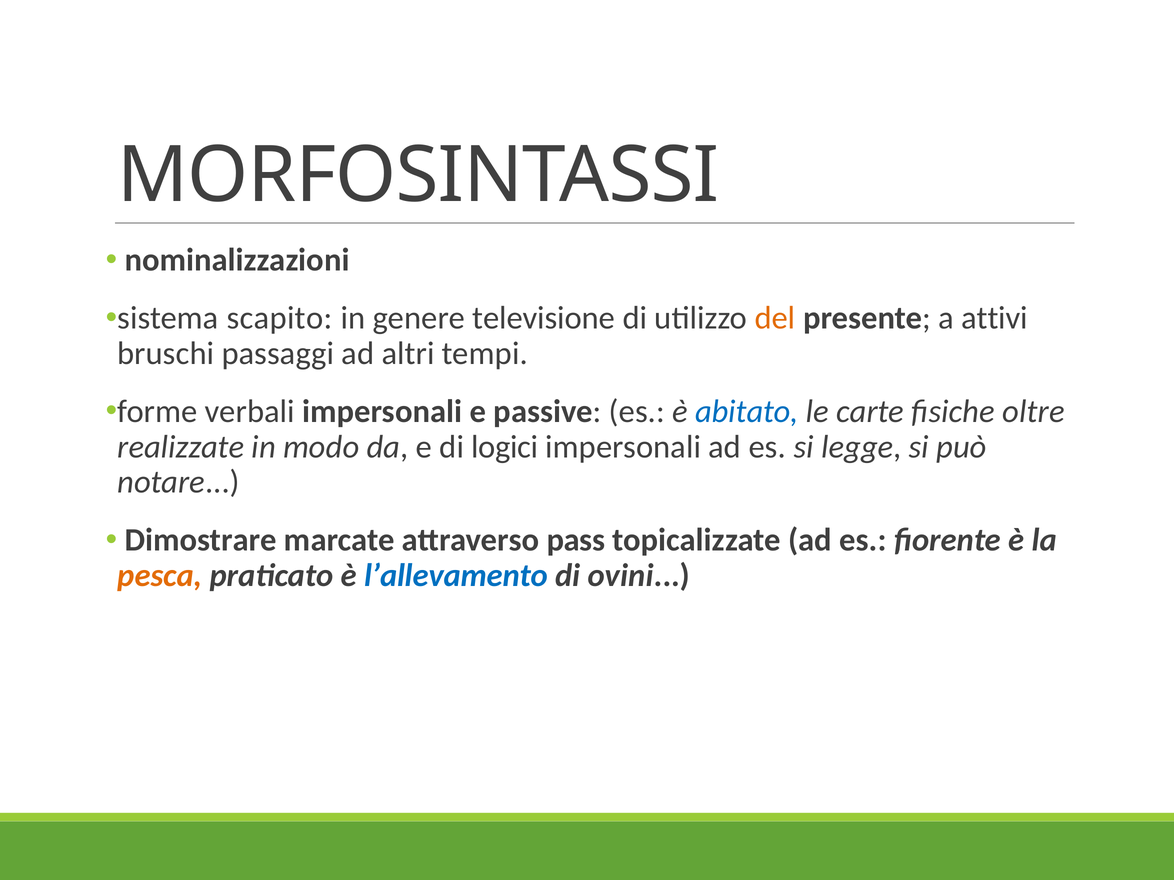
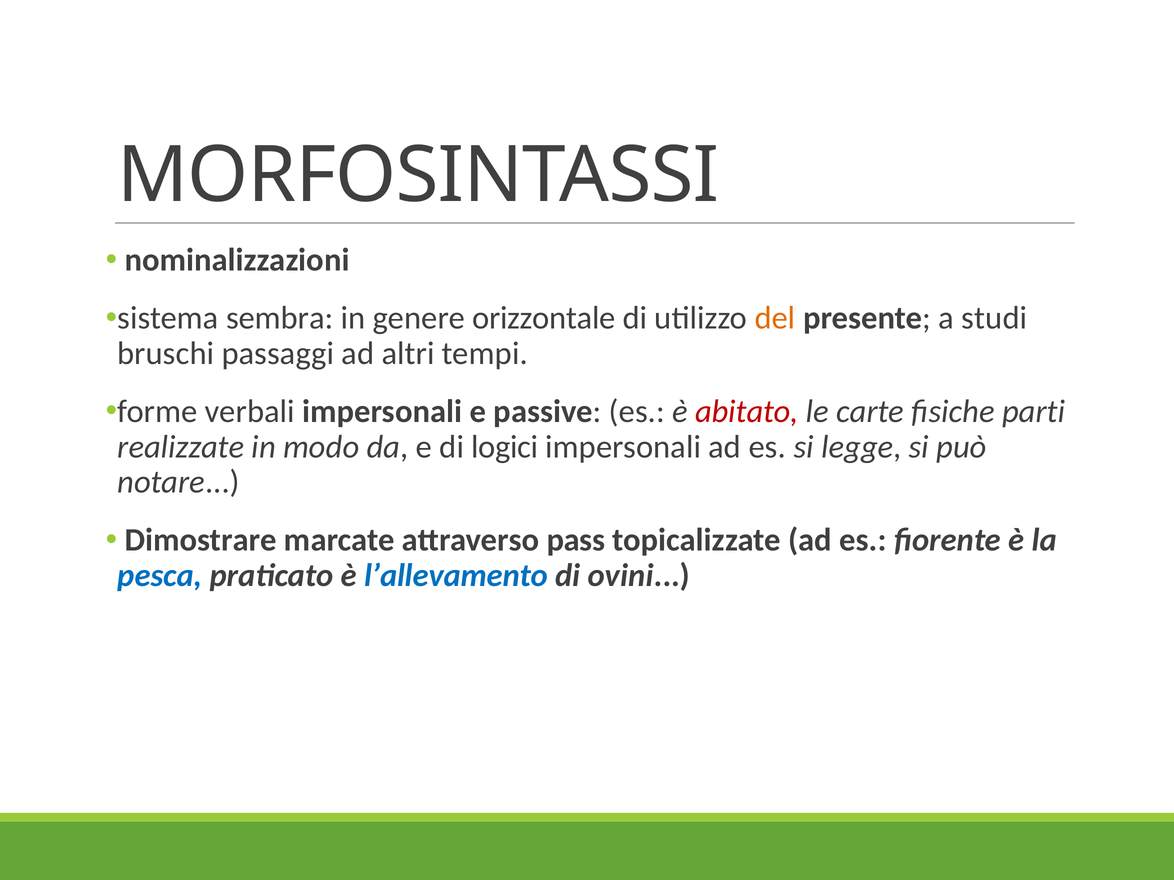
scapito: scapito -> sembra (280, 318)
televisione: televisione -> orizzontale (544, 318)
attivi: attivi -> studi (994, 318)
abitato colour: blue -> red (747, 412)
oltre: oltre -> parti (1034, 412)
pesca colour: orange -> blue (160, 576)
